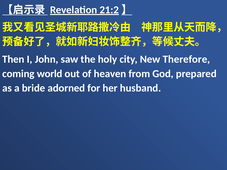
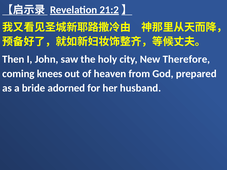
world: world -> knees (50, 74)
